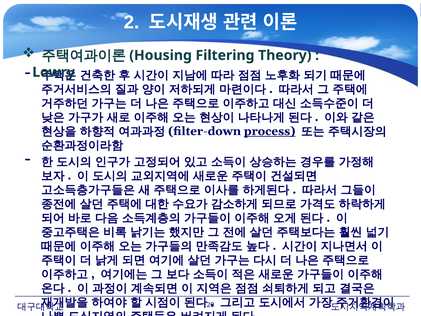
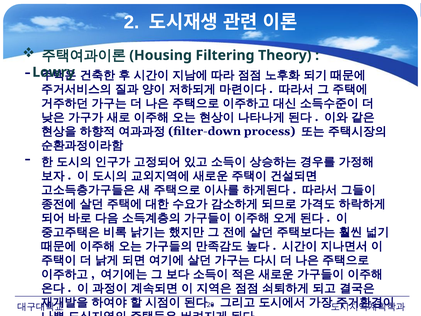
process underline: present -> none (270, 131)
